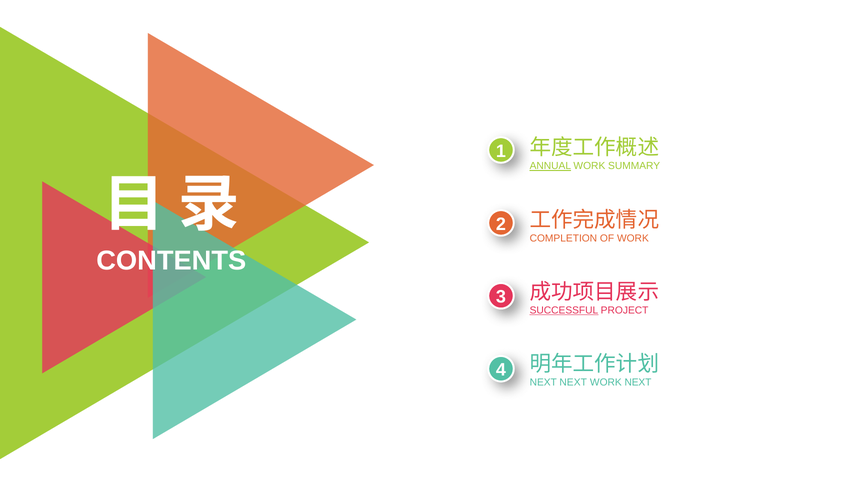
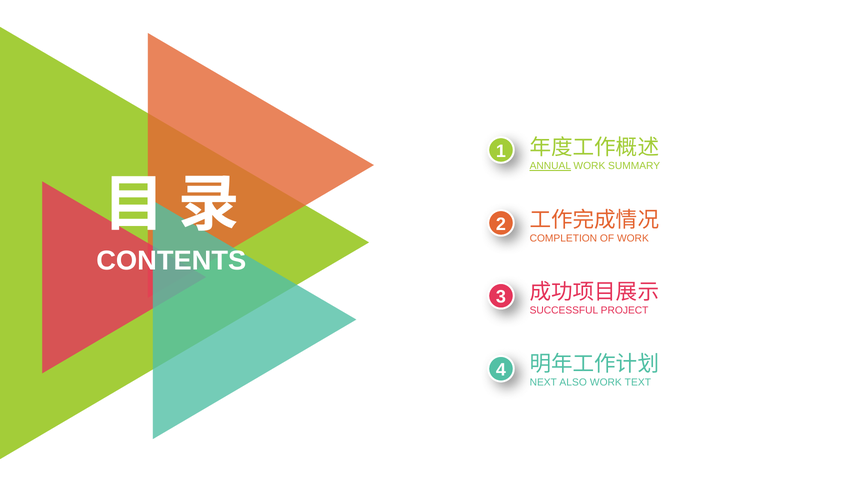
SUCCESSFUL underline: present -> none (564, 310)
NEXT NEXT: NEXT -> ALSO (573, 382)
WORK NEXT: NEXT -> TEXT (638, 382)
